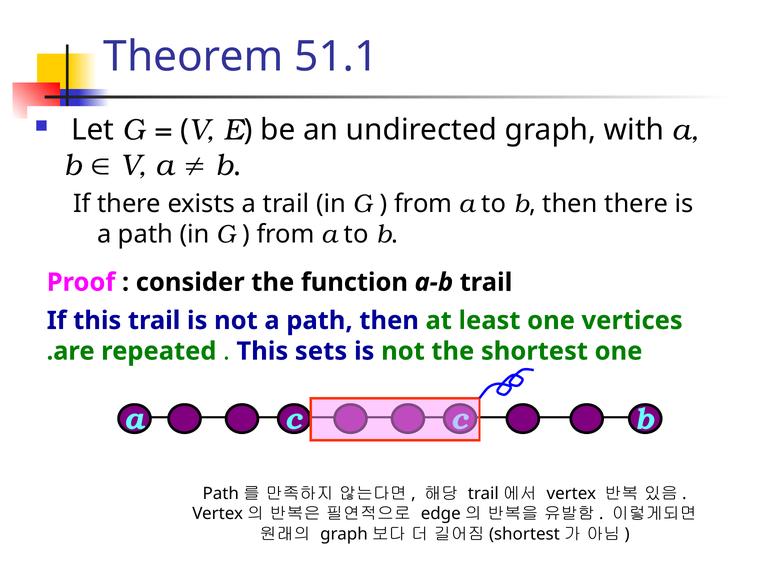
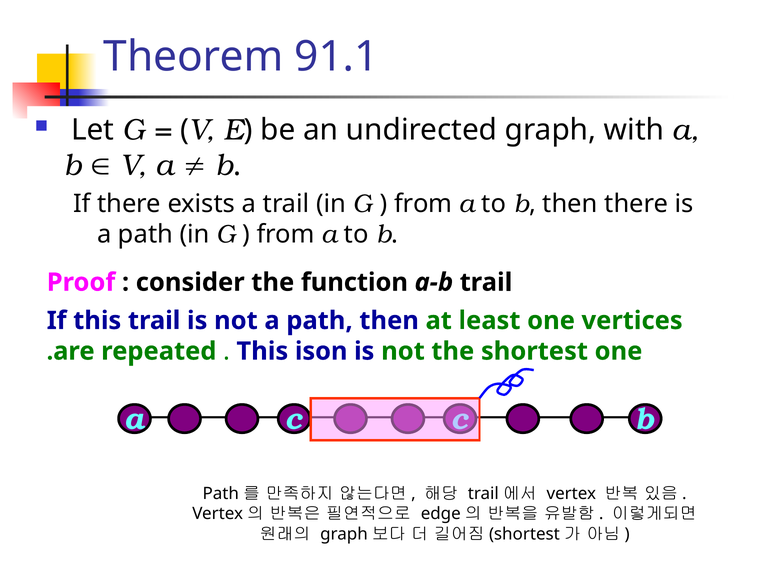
51.1: 51.1 -> 91.1 (336, 57)
sets: sets -> ison (321, 352)
